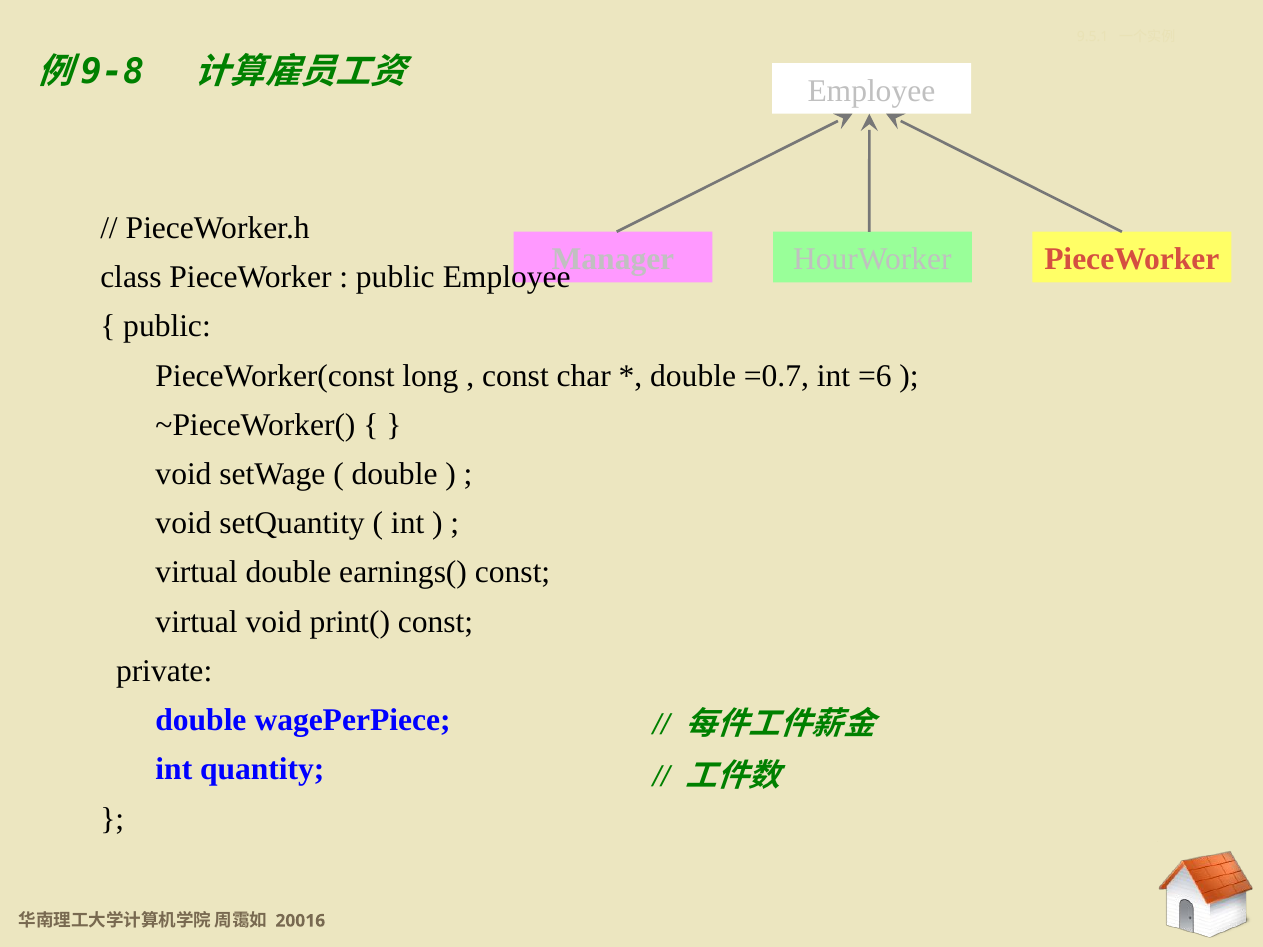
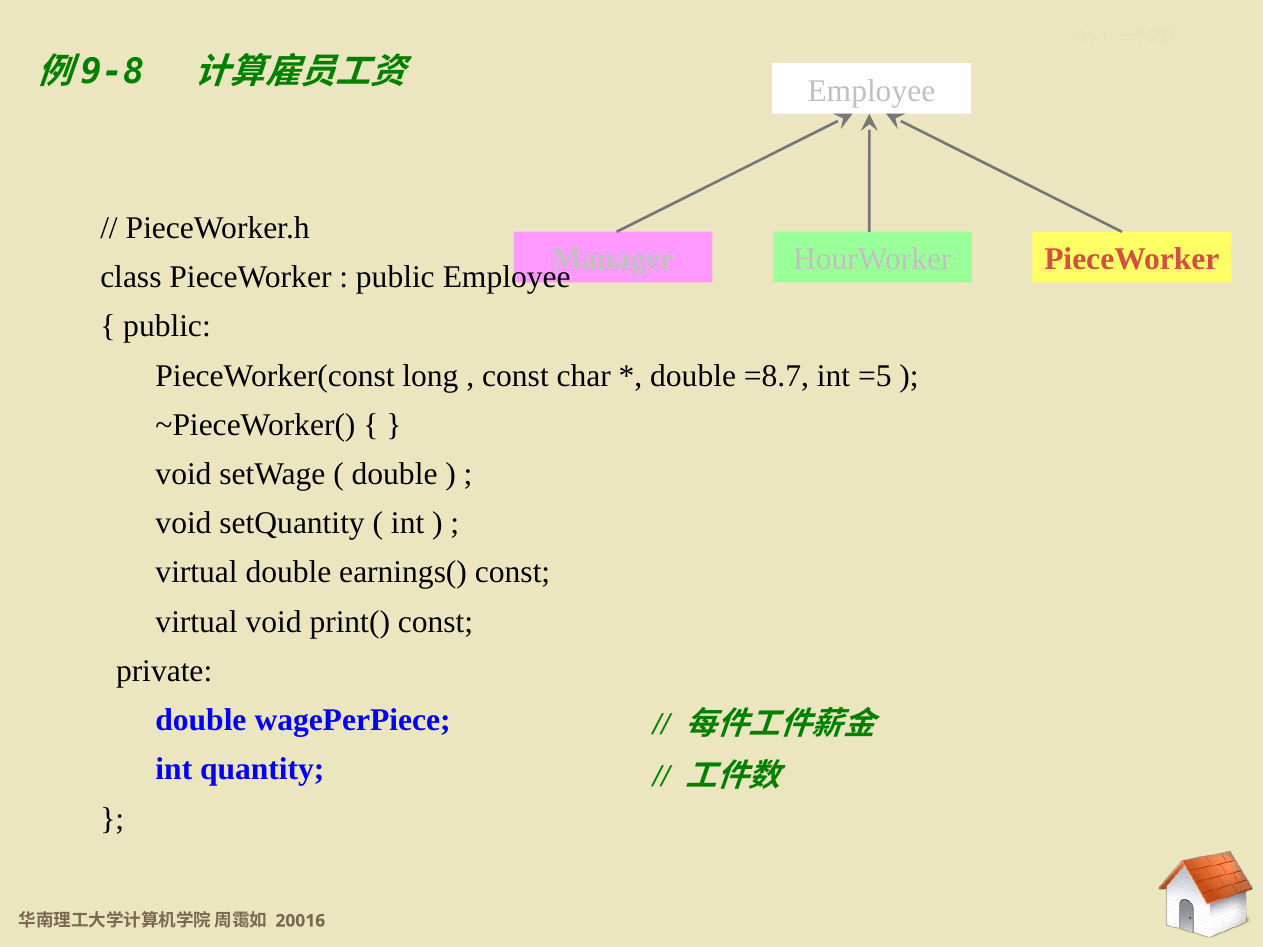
=0.7: =0.7 -> =8.7 (776, 376)
=6: =6 -> =5 (875, 376)
